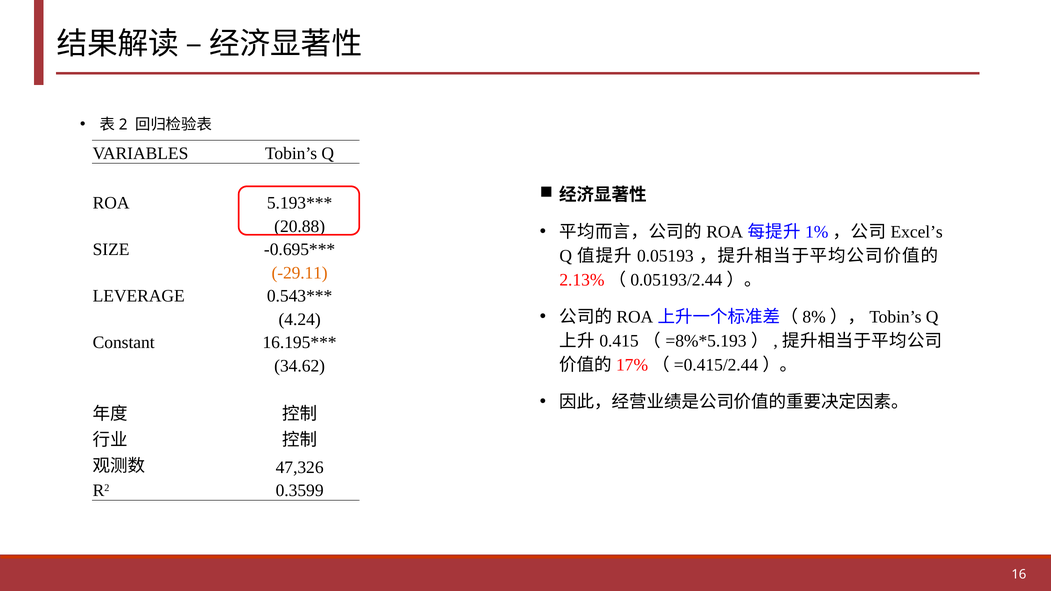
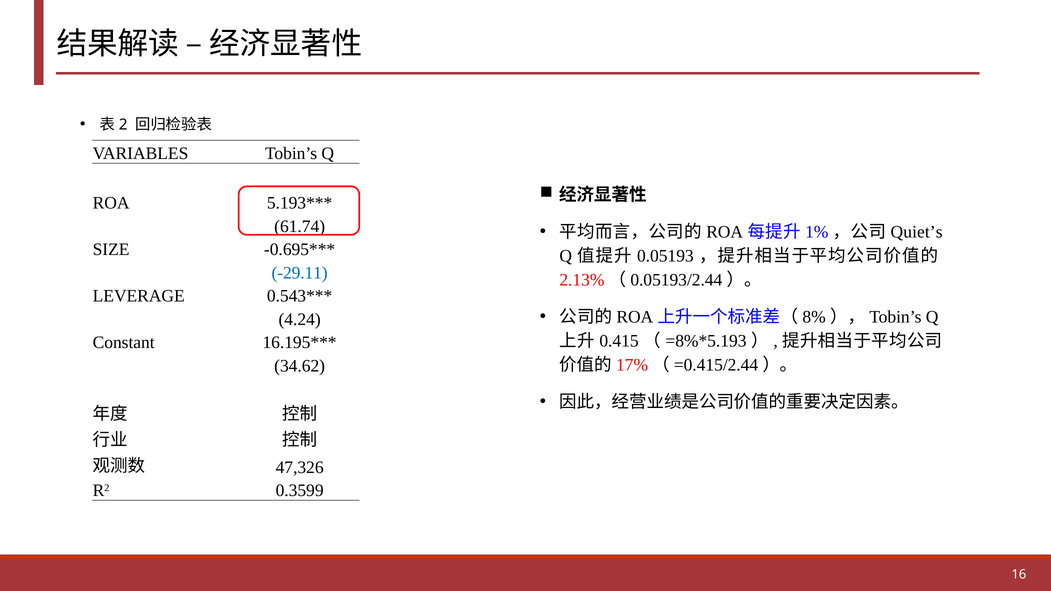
20.88: 20.88 -> 61.74 (300, 226)
Excel’s: Excel’s -> Quiet’s (917, 232)
-29.11 colour: orange -> blue (300, 273)
